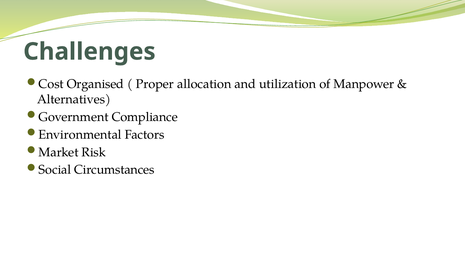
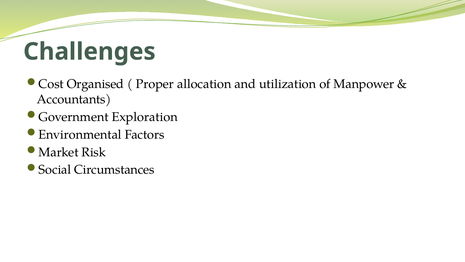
Alternatives: Alternatives -> Accountants (74, 99)
Compliance: Compliance -> Exploration (145, 117)
